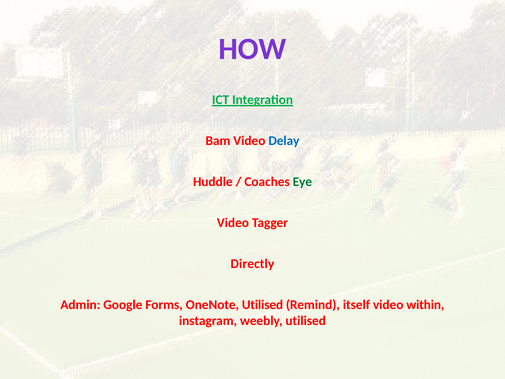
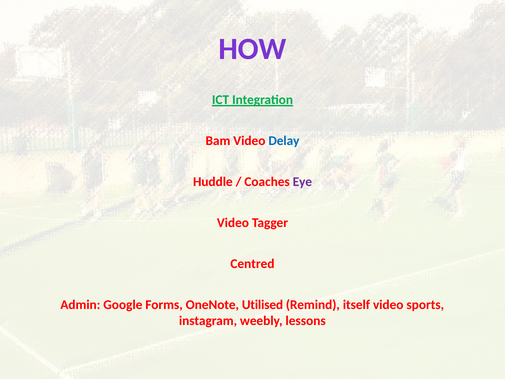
Eye colour: green -> purple (302, 182)
Directly: Directly -> Centred (252, 264)
within: within -> sports (425, 305)
weebly utilised: utilised -> lessons (306, 321)
